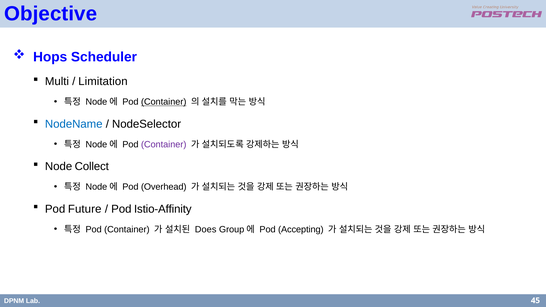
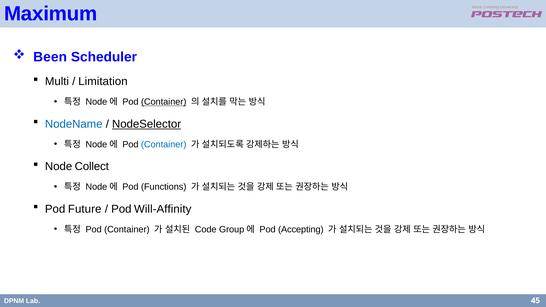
Objective: Objective -> Maximum (51, 14)
Hops: Hops -> Been (50, 57)
NodeSelector underline: none -> present (147, 124)
Container colour: purple -> blue (164, 144)
Overhead: Overhead -> Functions (164, 187)
Istio-Affinity: Istio-Affinity -> Will-Affinity (163, 209)
Does: Does -> Code (206, 230)
